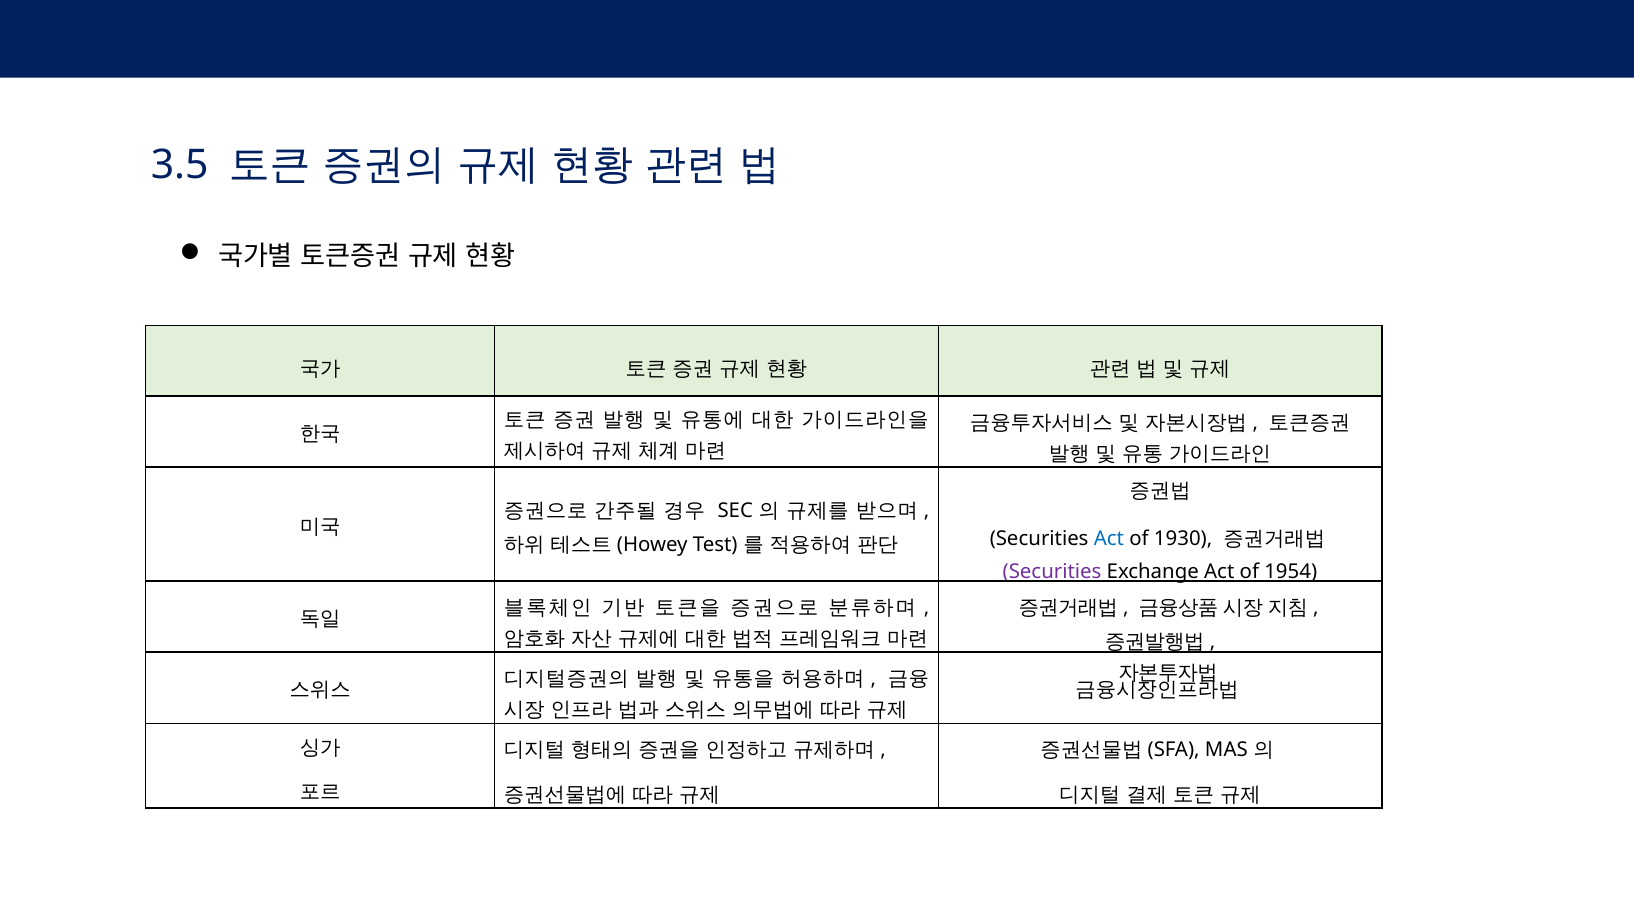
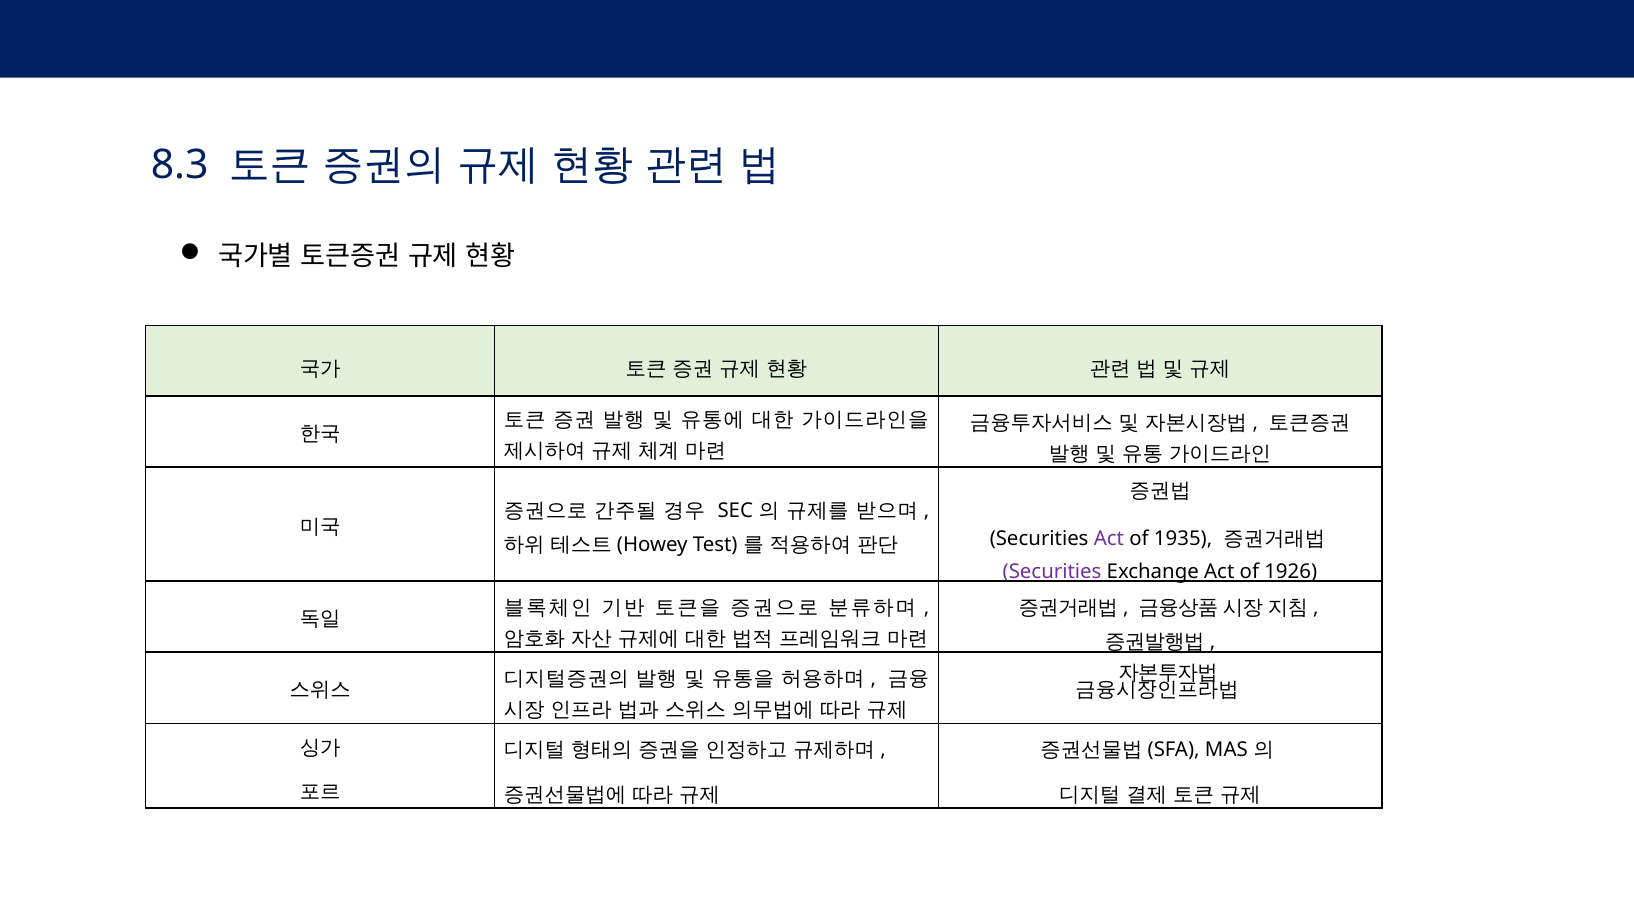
3.5: 3.5 -> 8.3 (180, 165)
Act colour: blue -> purple (1109, 538)
1930: 1930 -> 1935 (1183, 538)
1954: 1954 -> 1926 (1291, 572)
